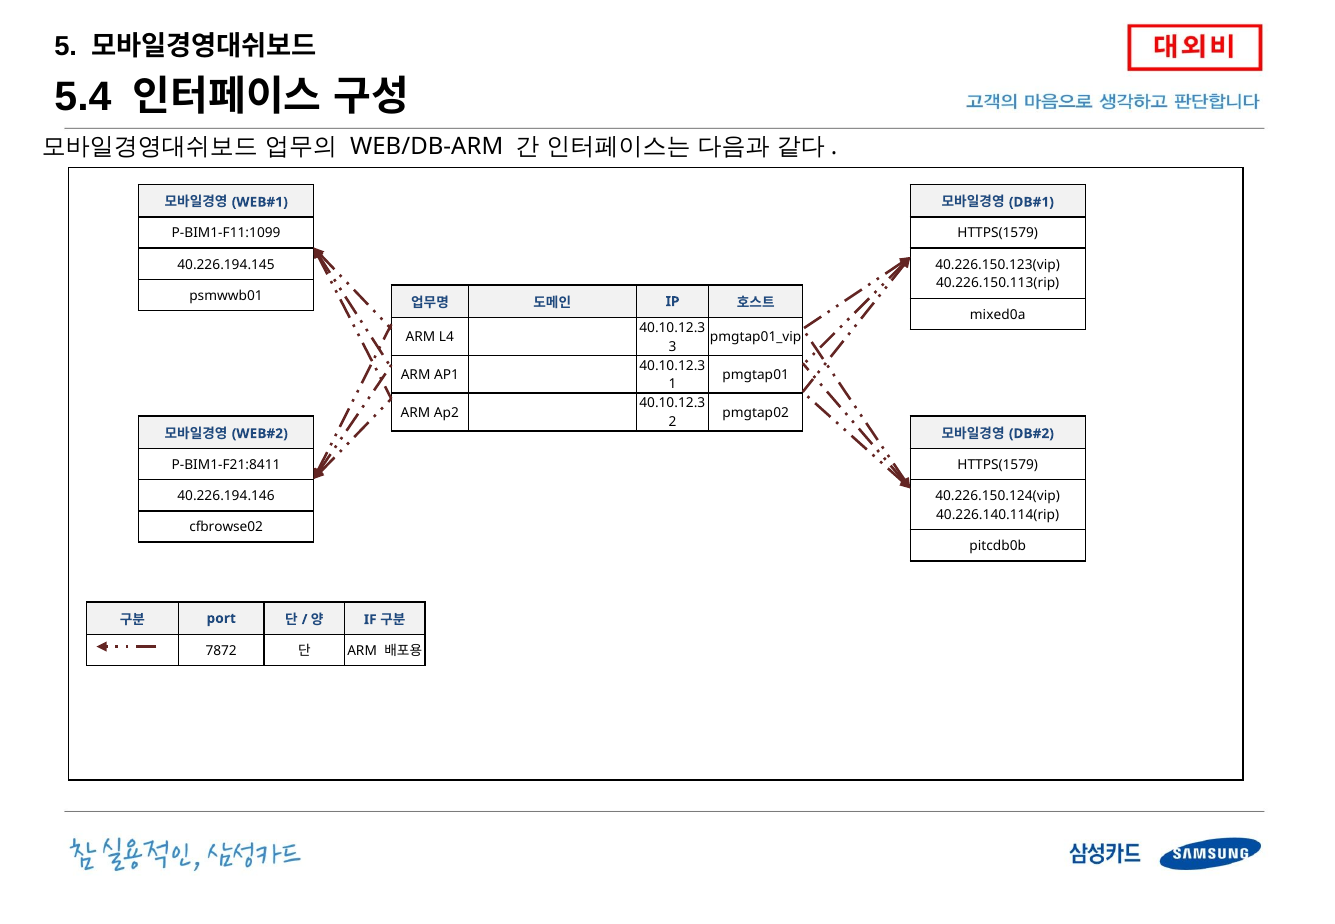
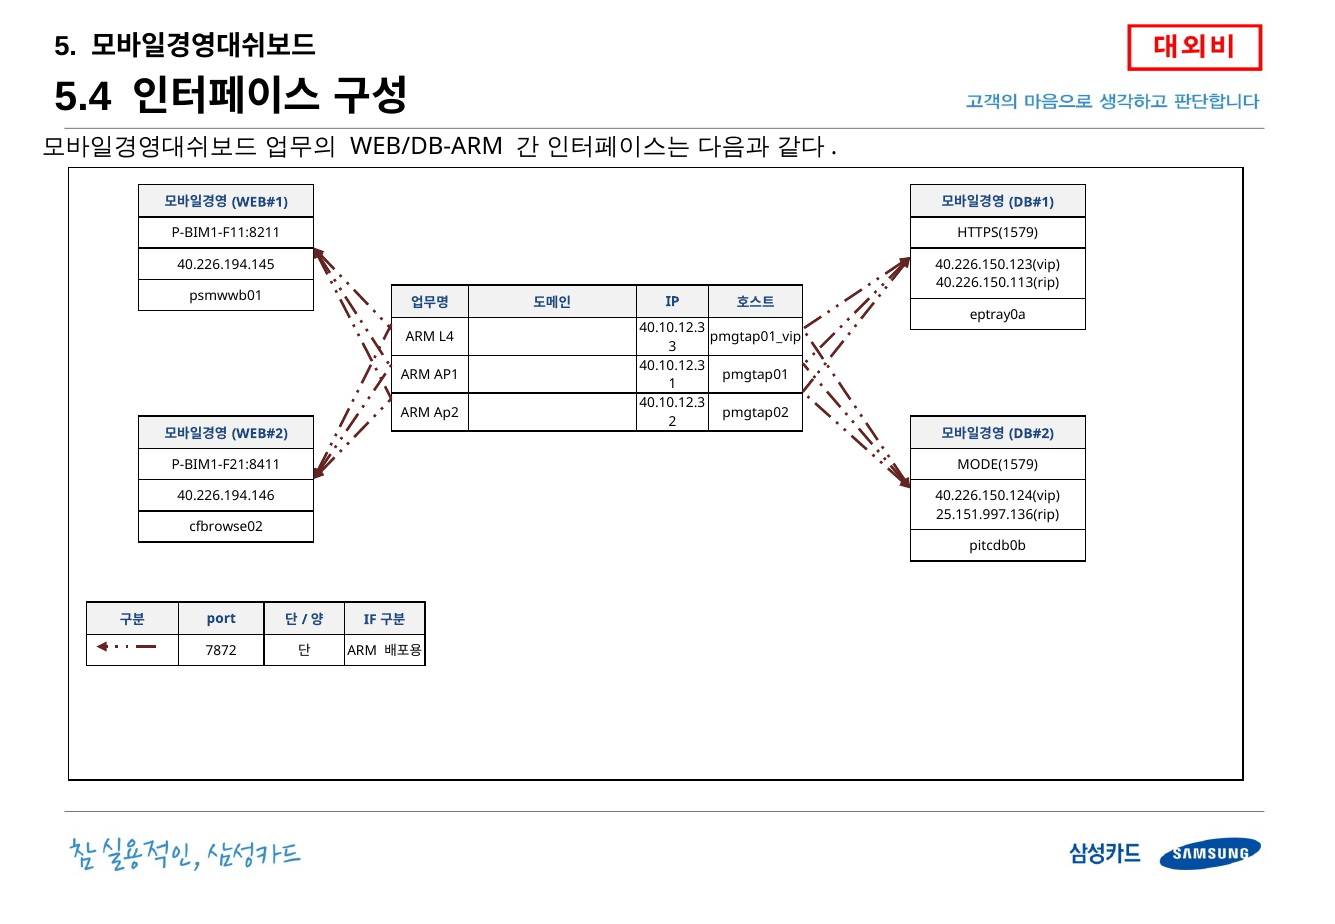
P-BIM1-F11:1099: P-BIM1-F11:1099 -> P-BIM1-F11:8211 (226, 233)
mixed0a: mixed0a -> eptray0a (998, 315)
HTTPS(1579: HTTPS(1579 -> MODE(1579 (998, 465)
40.226.140.114(rip: 40.226.140.114(rip -> 25.151.997.136(rip (998, 515)
